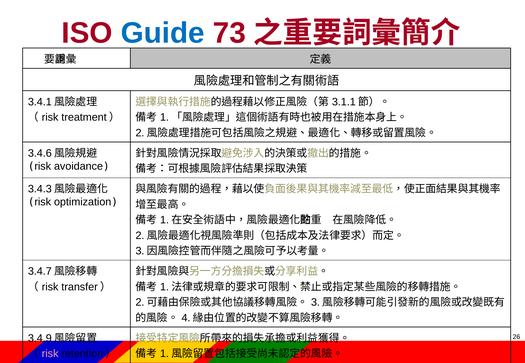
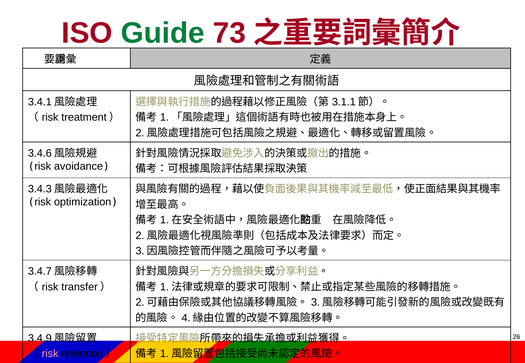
Guide colour: blue -> green (163, 33)
